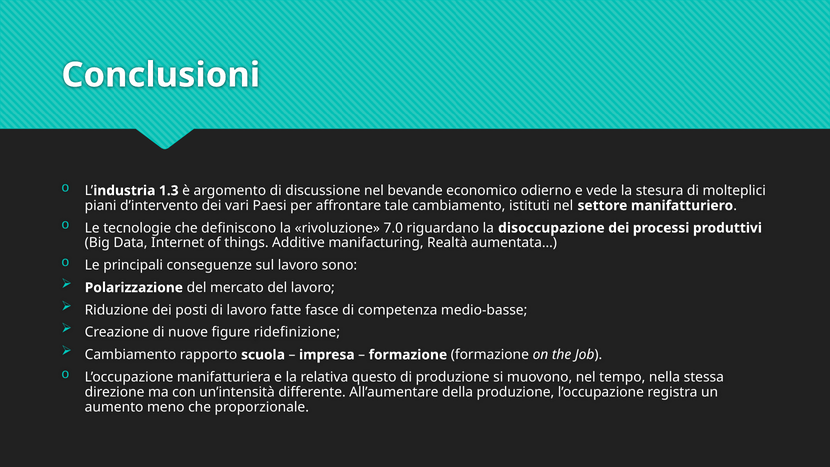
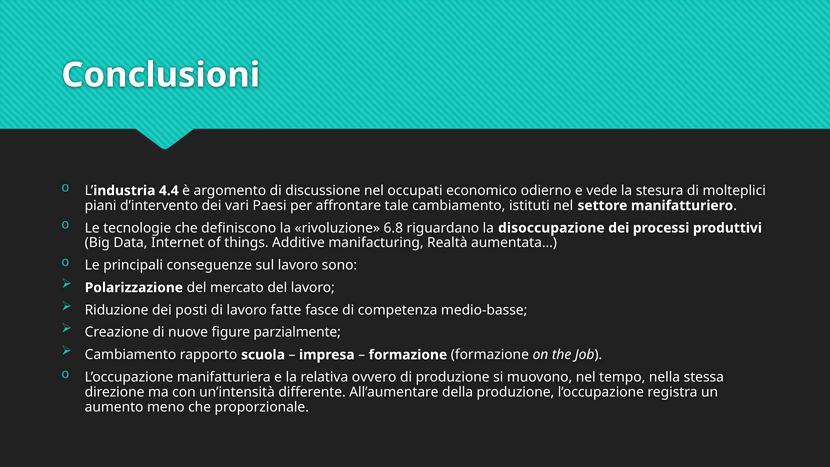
1.3: 1.3 -> 4.4 (169, 191)
bevande: bevande -> occupati (415, 191)
7.0: 7.0 -> 6.8 (393, 228)
ridefinizione: ridefinizione -> parzialmente (297, 332)
questo: questo -> ovvero (374, 377)
